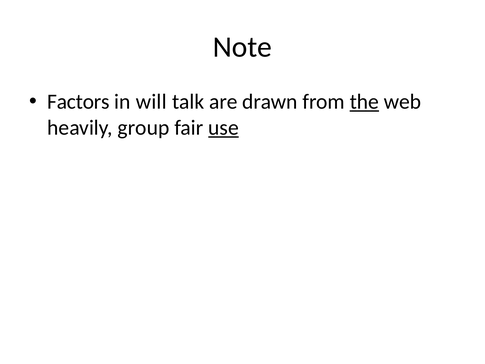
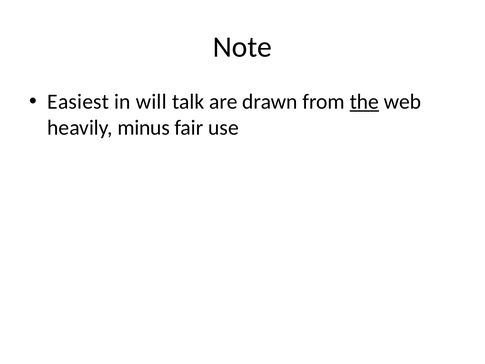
Factors: Factors -> Easiest (78, 102)
group: group -> minus (144, 128)
use underline: present -> none (224, 128)
